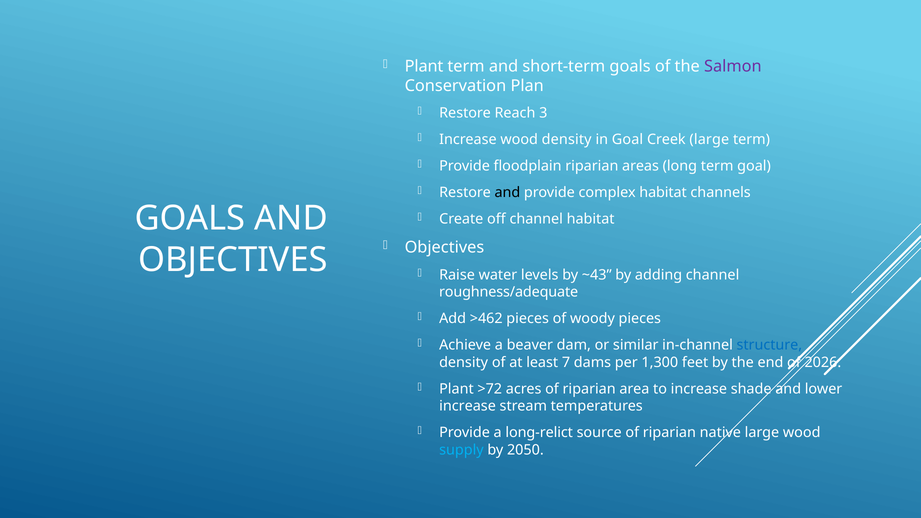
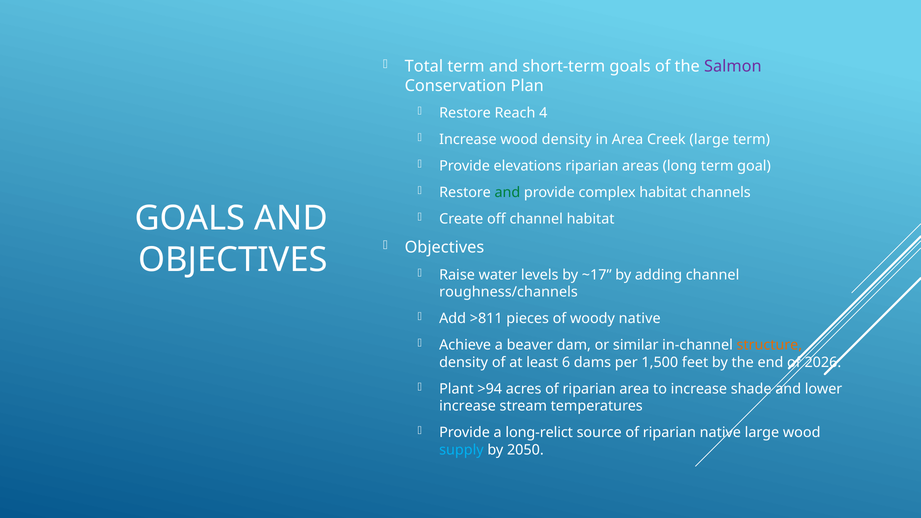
Plant: Plant -> Total (424, 66)
3: 3 -> 4 (543, 113)
in Goal: Goal -> Area (628, 140)
floodplain: floodplain -> elevations (528, 166)
and colour: black -> green (507, 193)
~43: ~43 -> ~17 (597, 275)
roughness/adequate: roughness/adequate -> roughness/channels (509, 292)
>462: >462 -> >811 (486, 319)
woody pieces: pieces -> native (640, 319)
structure colour: blue -> orange (769, 345)
7: 7 -> 6 (566, 362)
1,300: 1,300 -> 1,500 (660, 362)
>72: >72 -> >94 (490, 389)
